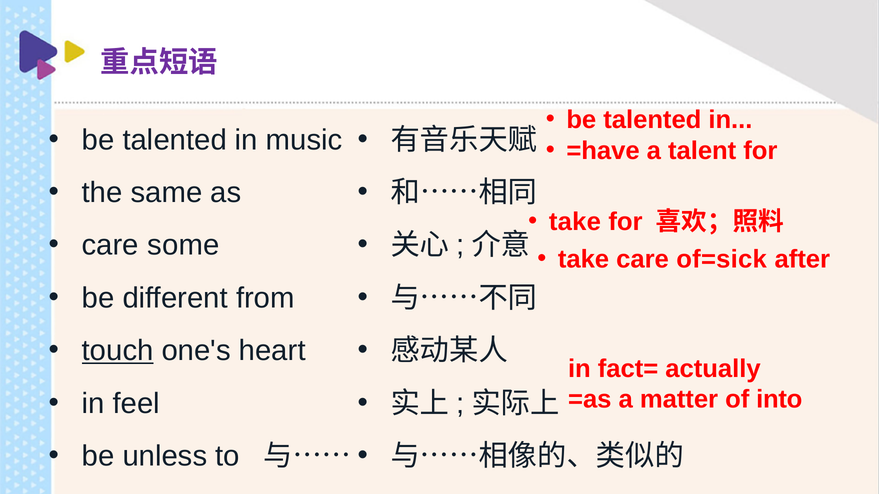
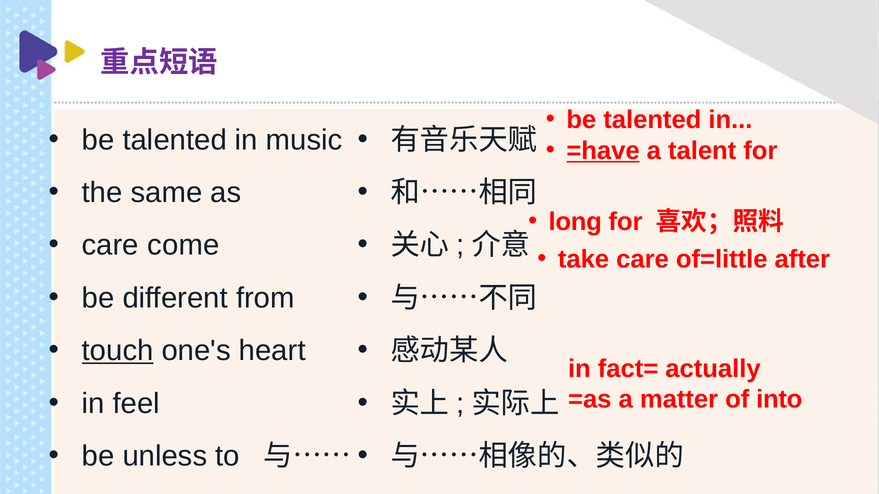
=have underline: none -> present (603, 151)
take: take -> long (575, 222)
some: some -> come (183, 246)
of=sick: of=sick -> of=little (722, 260)
